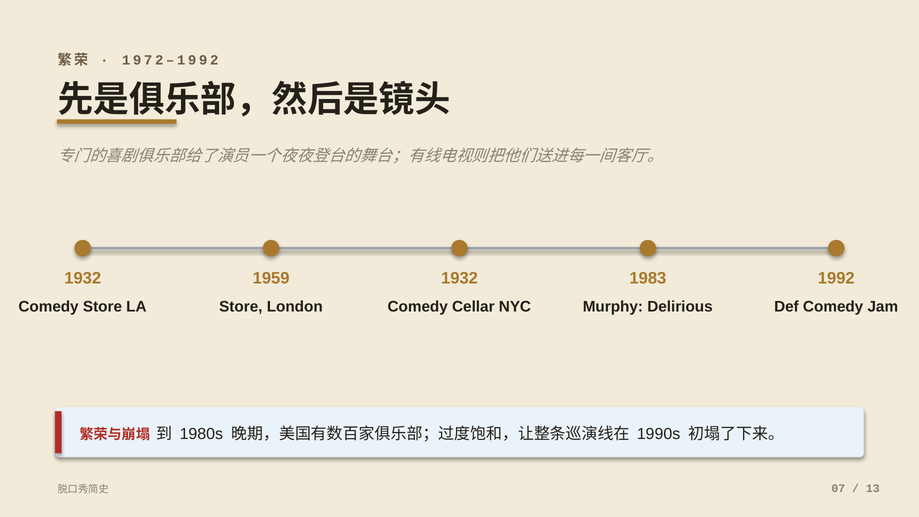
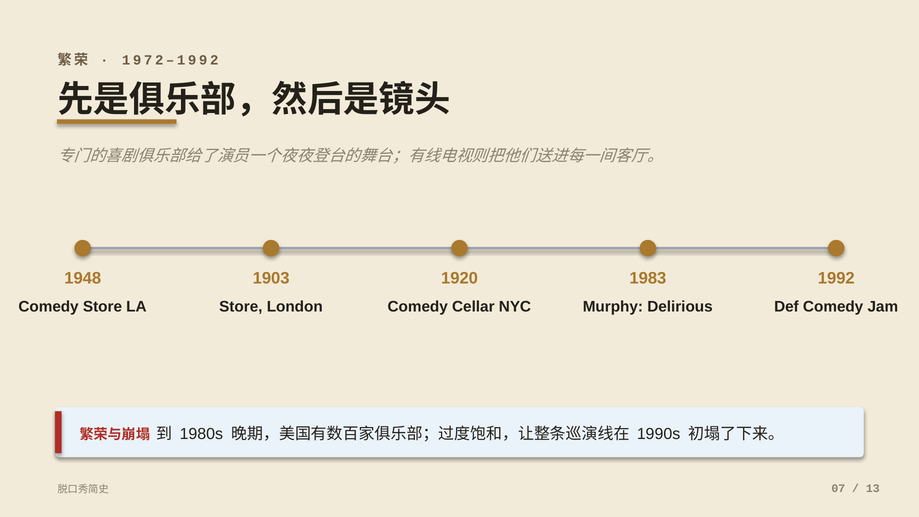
1932: 1932 -> 1948 (83, 278)
1959: 1959 -> 1903 (271, 278)
1932: 1932 -> 1920 (460, 278)
